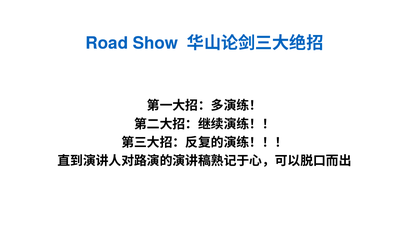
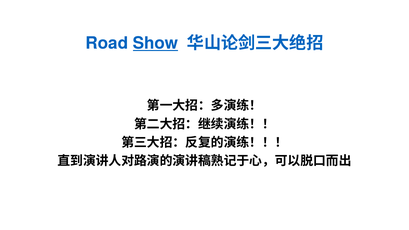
Show underline: none -> present (156, 43)
